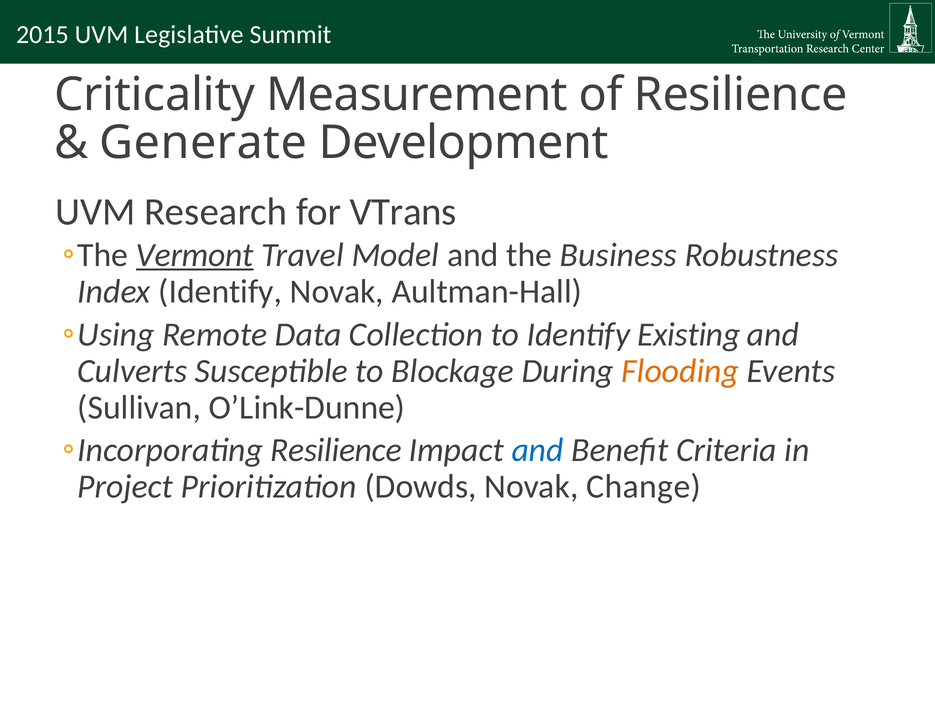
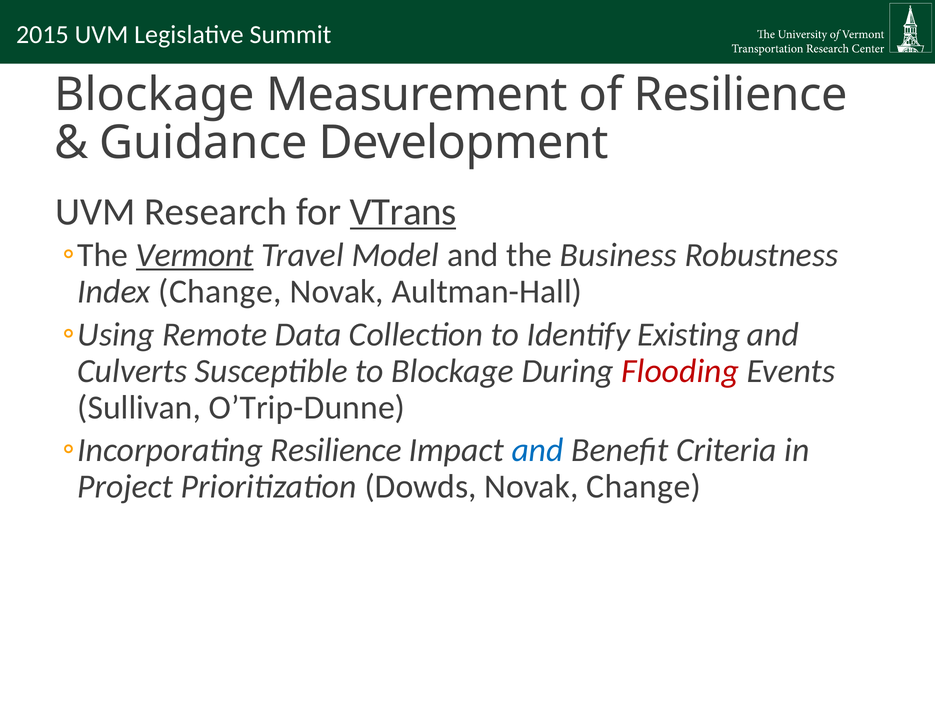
Criticality: Criticality -> Blockage (154, 95)
Generate: Generate -> Guidance (203, 143)
VTrans underline: none -> present (403, 211)
Index Identify: Identify -> Change (220, 291)
Flooding colour: orange -> red (680, 371)
O’Link-Dunne: O’Link-Dunne -> O’Trip-Dunne (307, 407)
